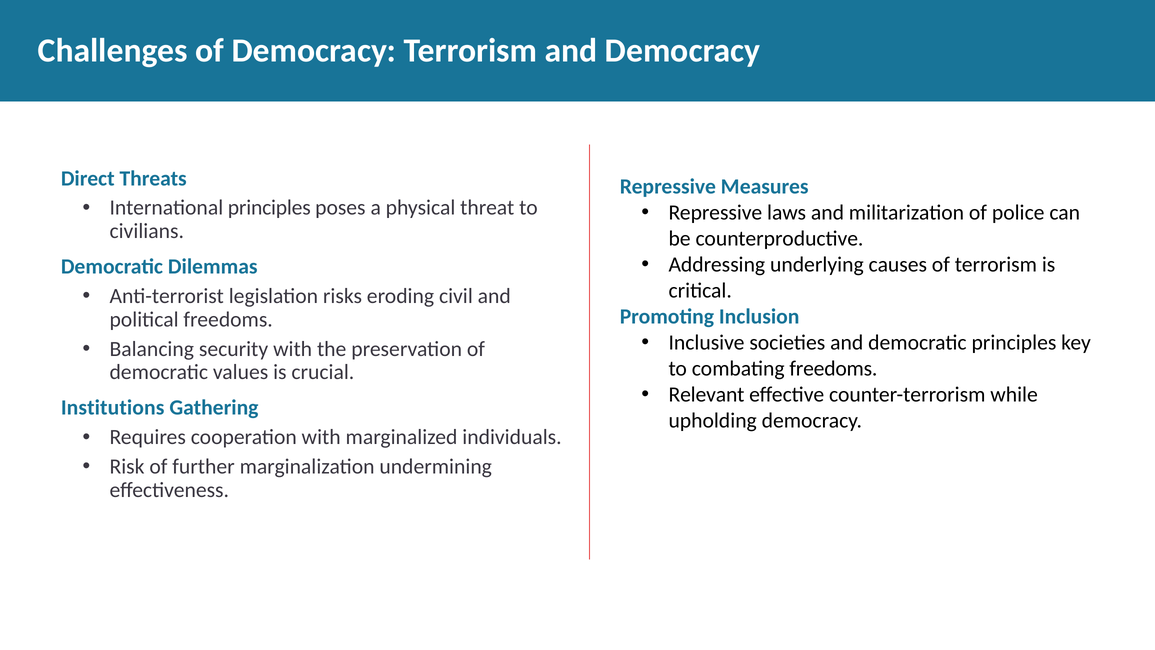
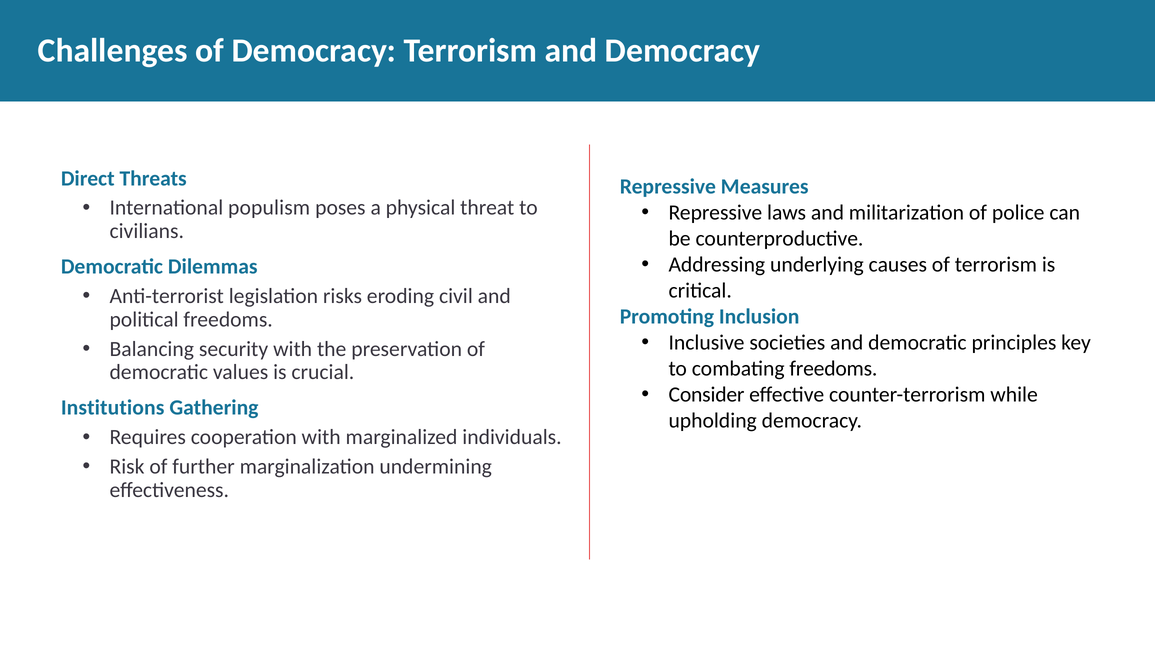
International principles: principles -> populism (269, 208)
Relevant: Relevant -> Consider (707, 395)
